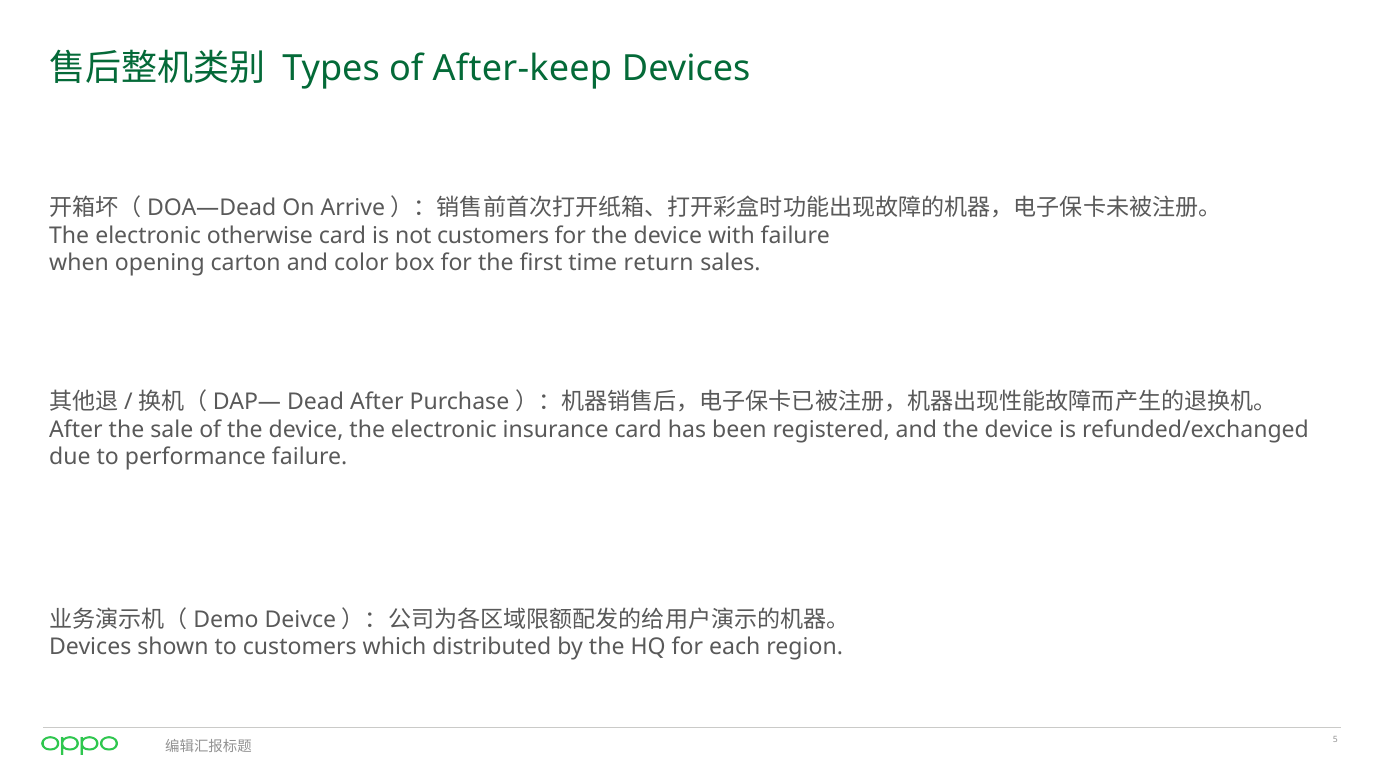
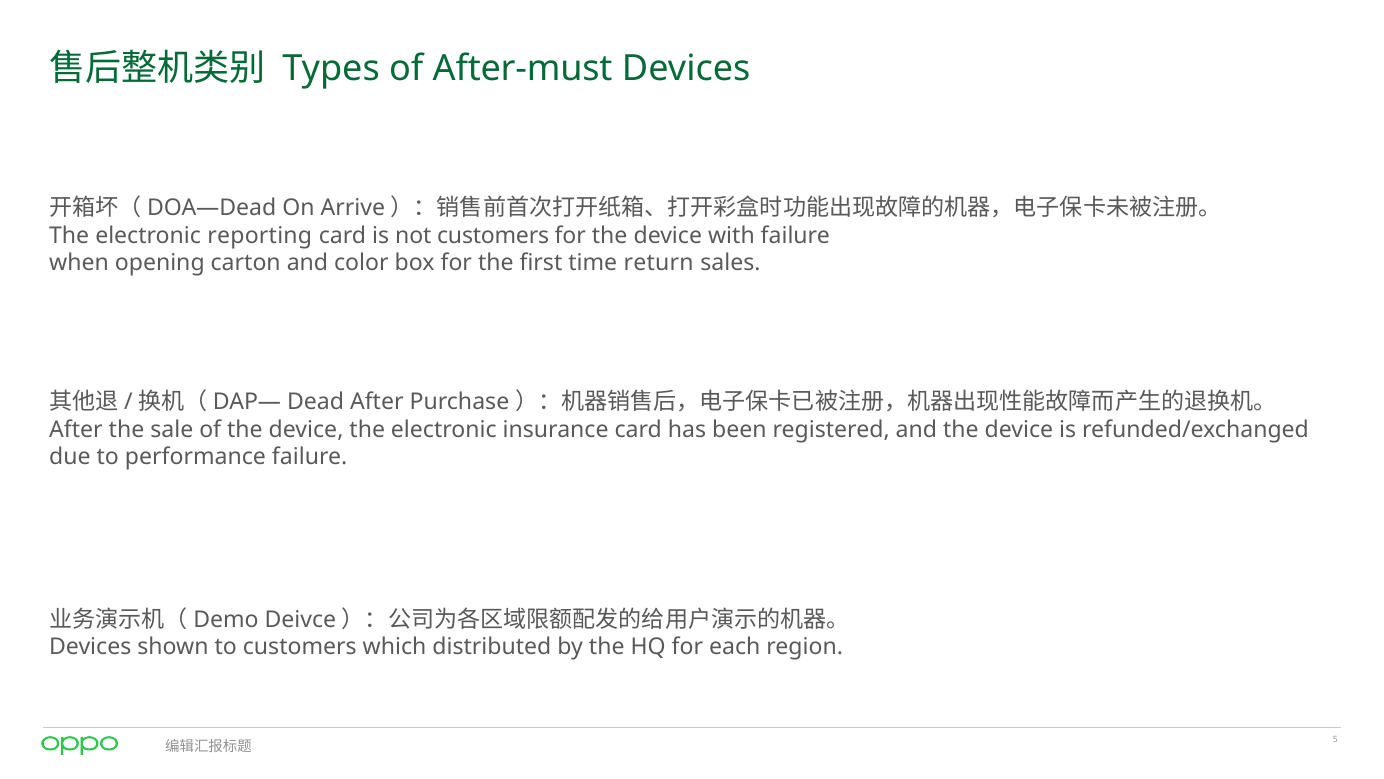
After-keep: After-keep -> After-must (523, 69)
otherwise: otherwise -> reporting (260, 236)
